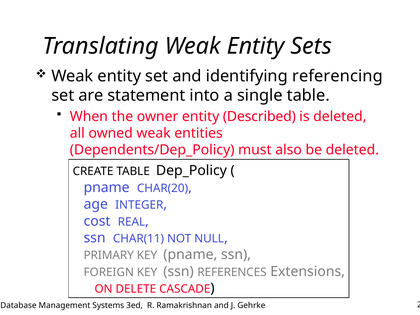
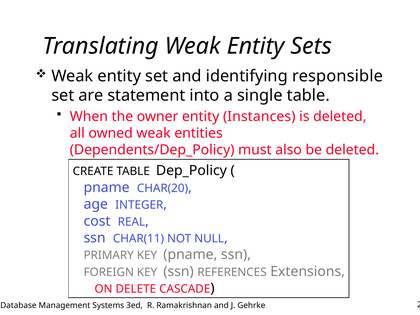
referencing: referencing -> responsible (337, 76)
Described: Described -> Instances (259, 116)
